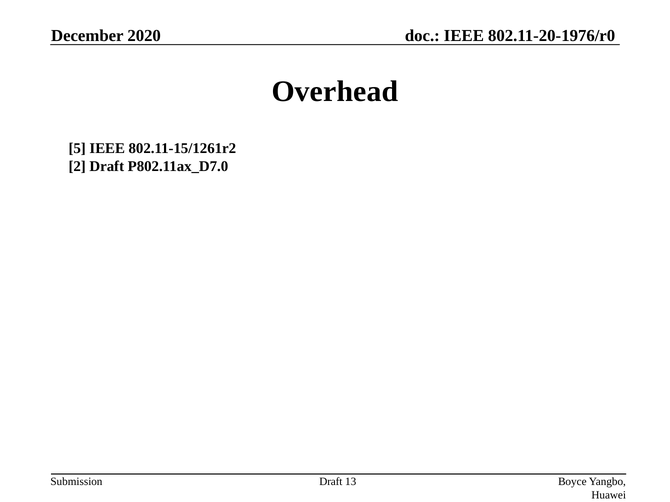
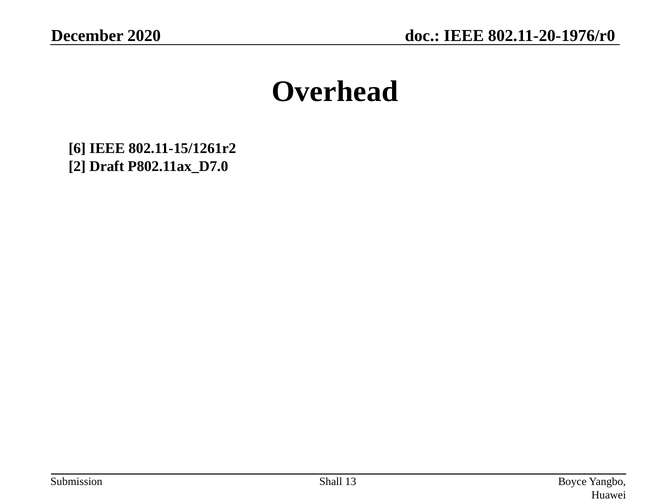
5: 5 -> 6 (77, 148)
Draft: Draft -> Shall (331, 482)
